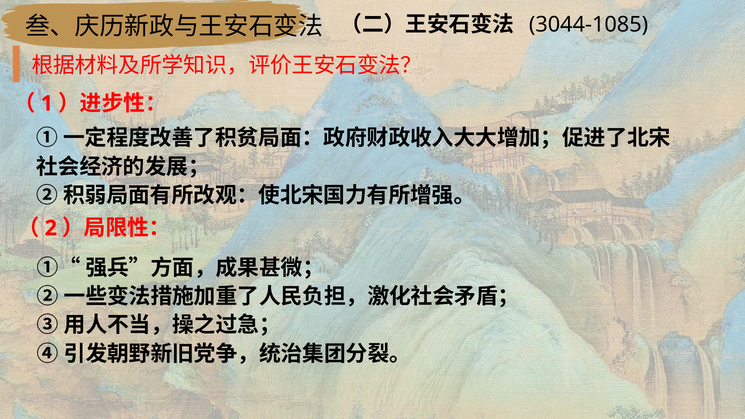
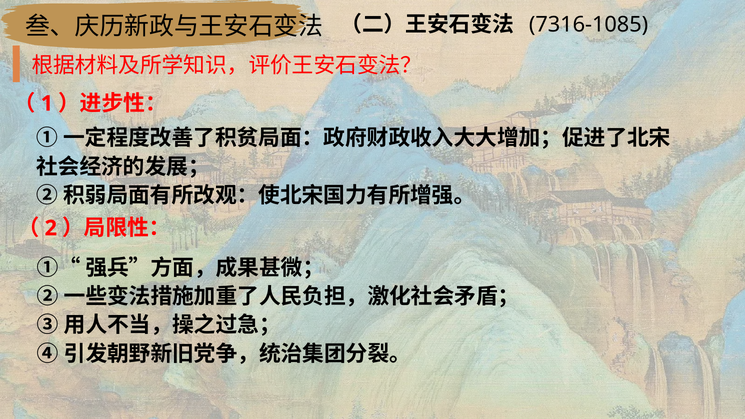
3044-1085: 3044-1085 -> 7316-1085 (589, 25)
